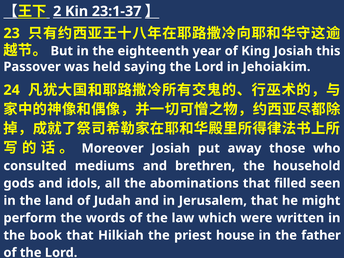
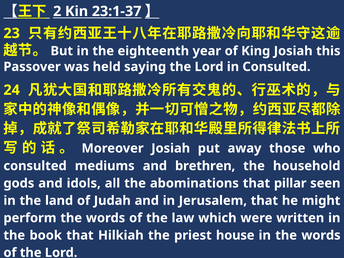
in Jehoiakim: Jehoiakim -> Consulted (276, 67)
filled: filled -> pillar (290, 183)
in the father: father -> words (321, 235)
